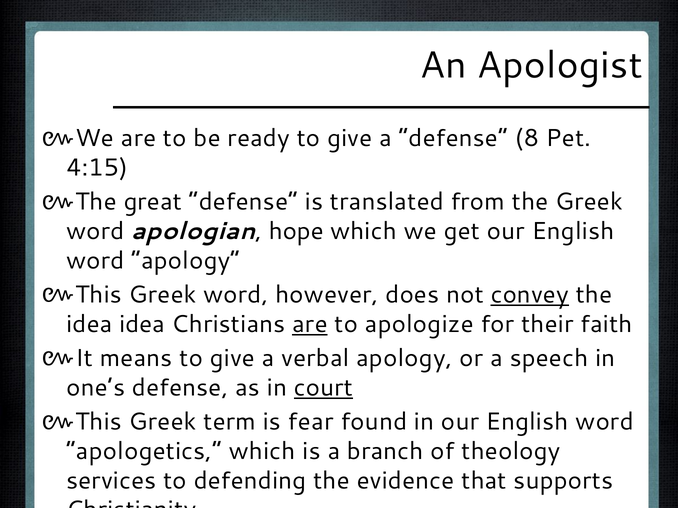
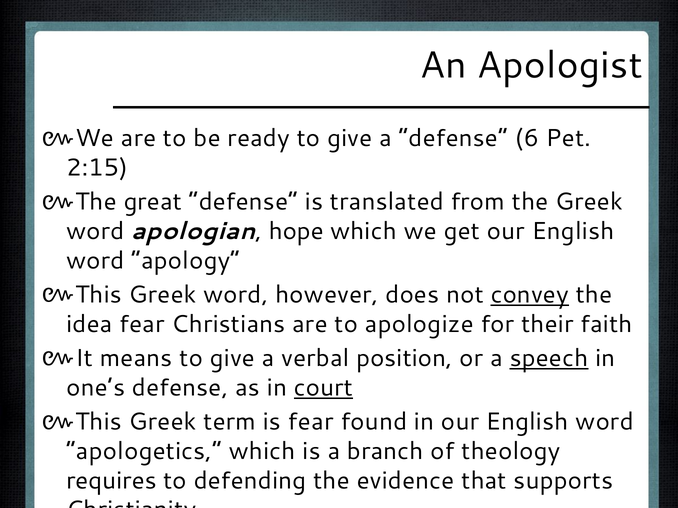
8: 8 -> 6 (527, 138)
4:15: 4:15 -> 2:15 (97, 168)
idea idea: idea -> fear (142, 324)
are underline: present -> none (310, 324)
verbal apology: apology -> position (404, 359)
speech underline: none -> present (549, 359)
services: services -> requires (111, 481)
